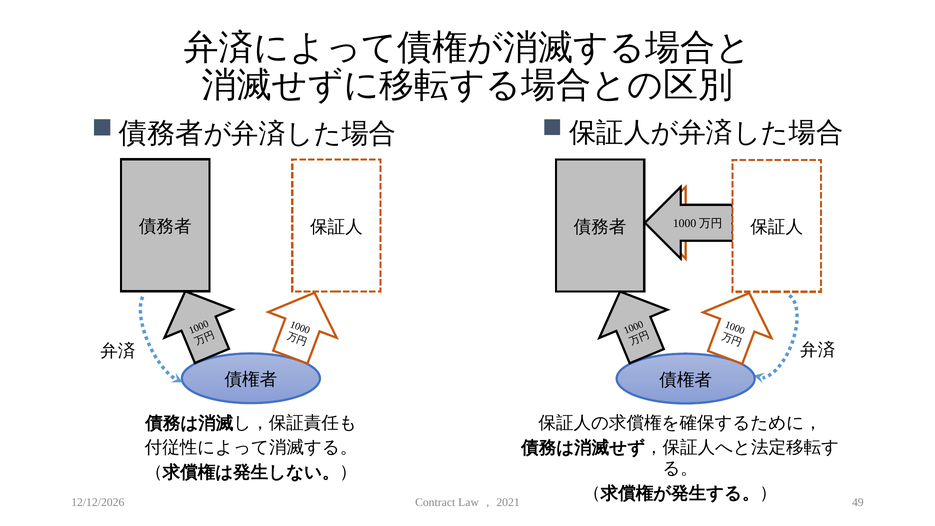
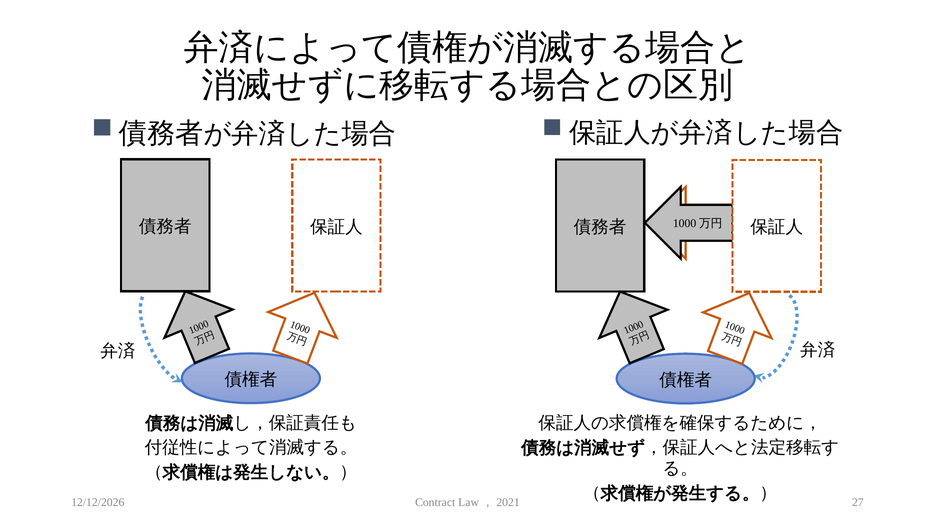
49: 49 -> 27 (858, 502)
